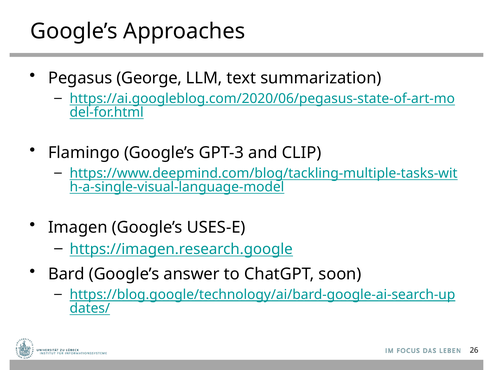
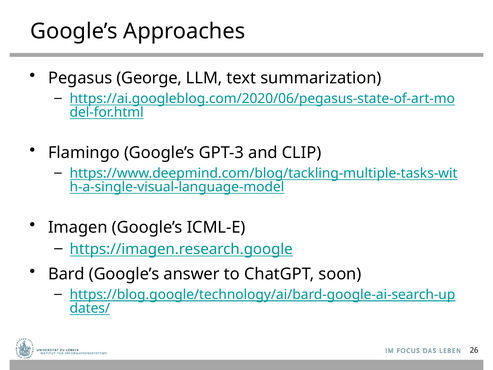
USES-E: USES-E -> ICML-E (216, 227)
